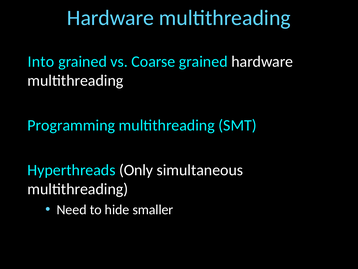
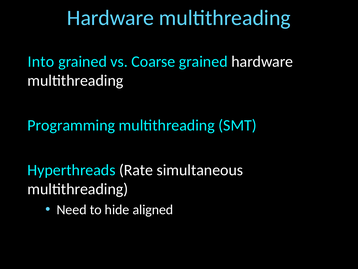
Only: Only -> Rate (136, 170)
smaller: smaller -> aligned (153, 209)
